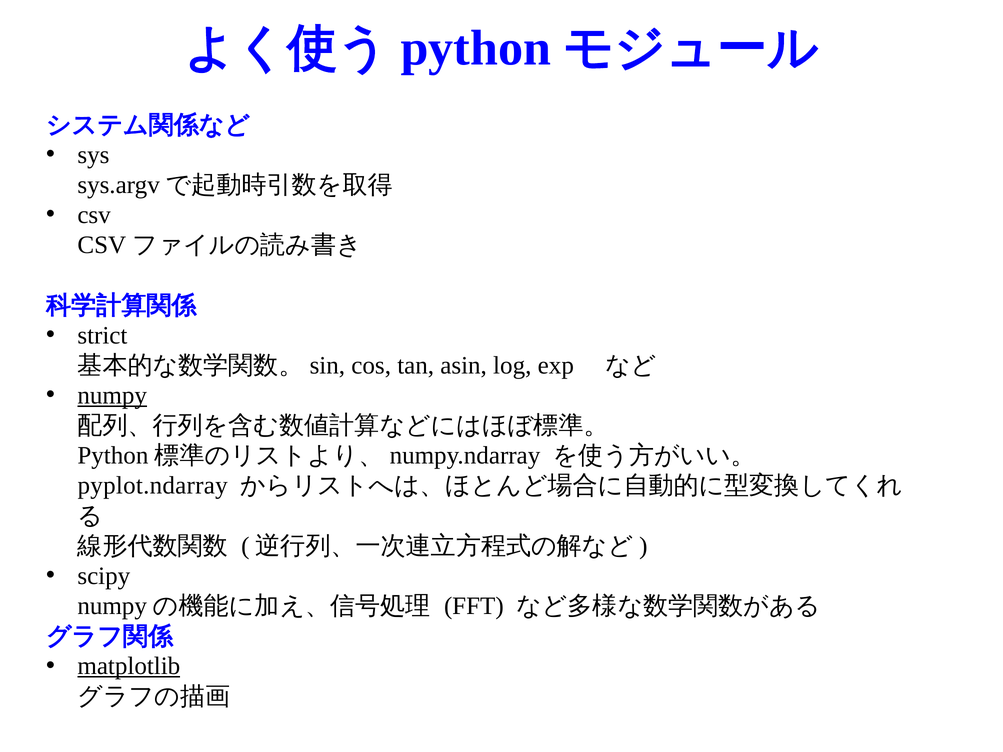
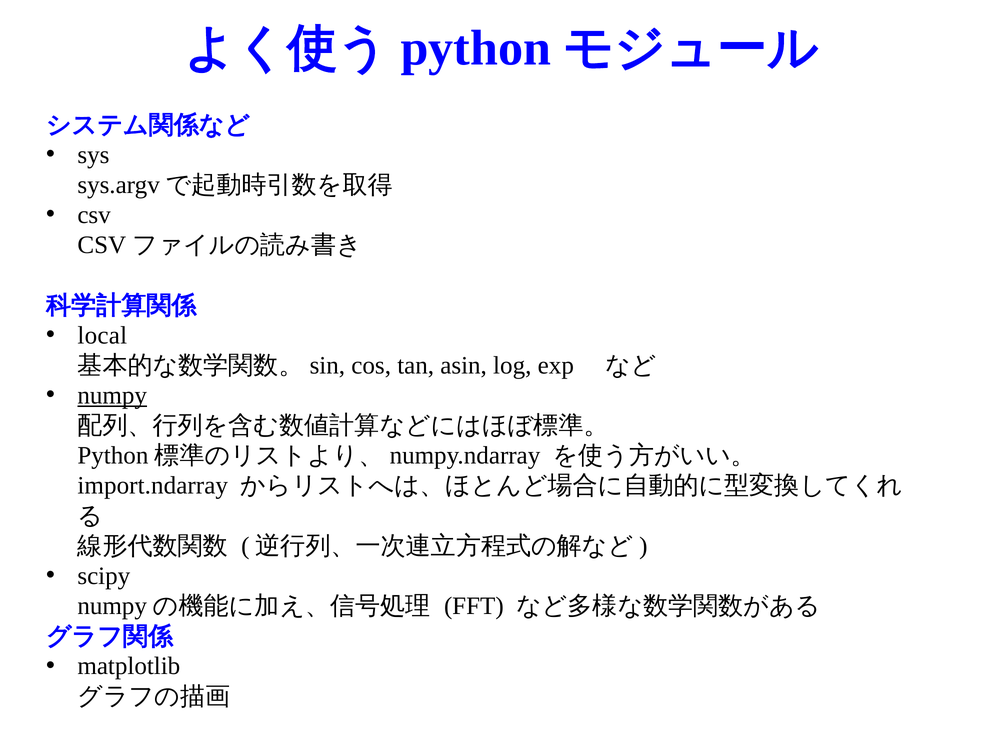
strict: strict -> local (102, 335)
pyplot.ndarray: pyplot.ndarray -> import.ndarray (153, 486)
matplotlib underline: present -> none (129, 666)
